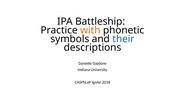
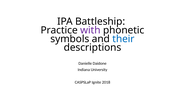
with colour: orange -> purple (90, 30)
